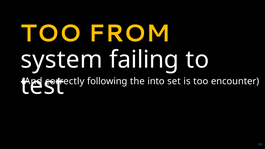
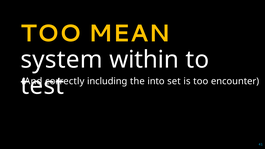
FROM: FROM -> MEAN (129, 34)
failing: failing -> within (144, 60)
following: following -> including (107, 81)
